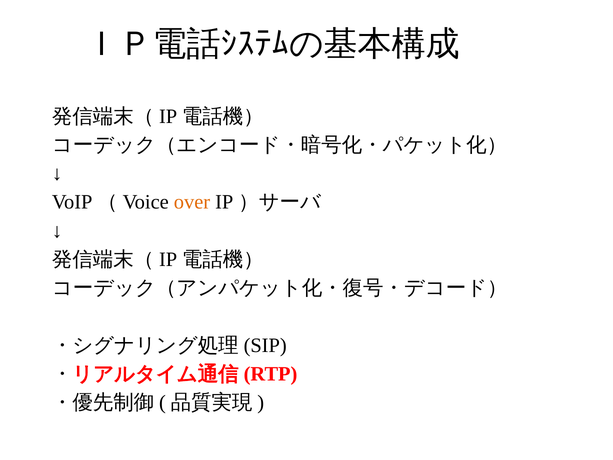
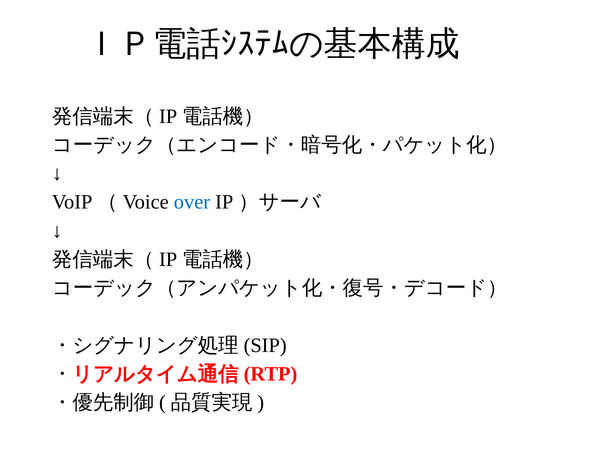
over colour: orange -> blue (192, 202)
